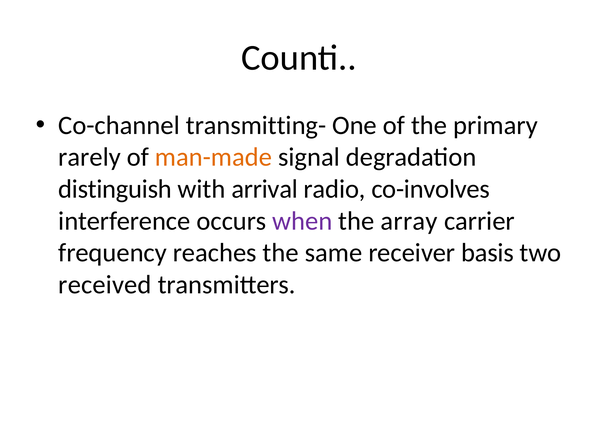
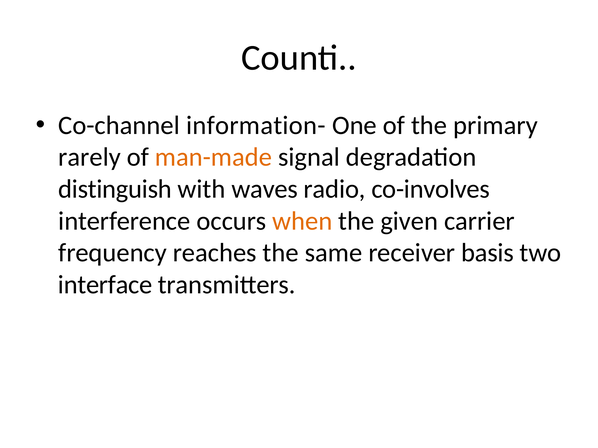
transmitting-: transmitting- -> information- (256, 125)
arrival: arrival -> waves (265, 189)
when colour: purple -> orange (302, 221)
array: array -> given (409, 221)
received: received -> interface (105, 285)
